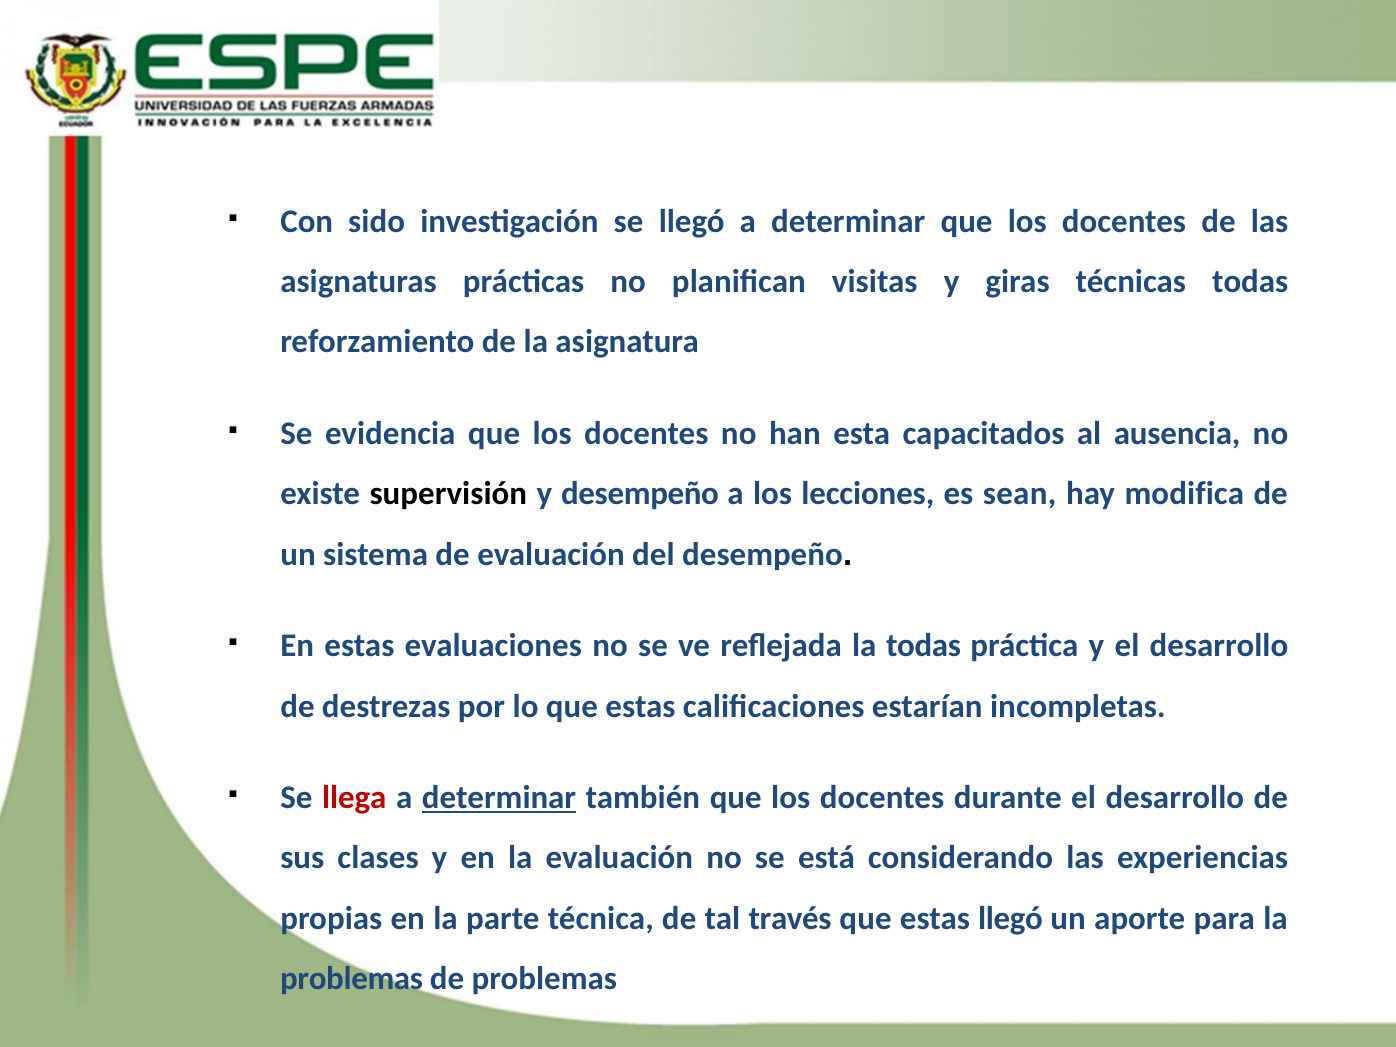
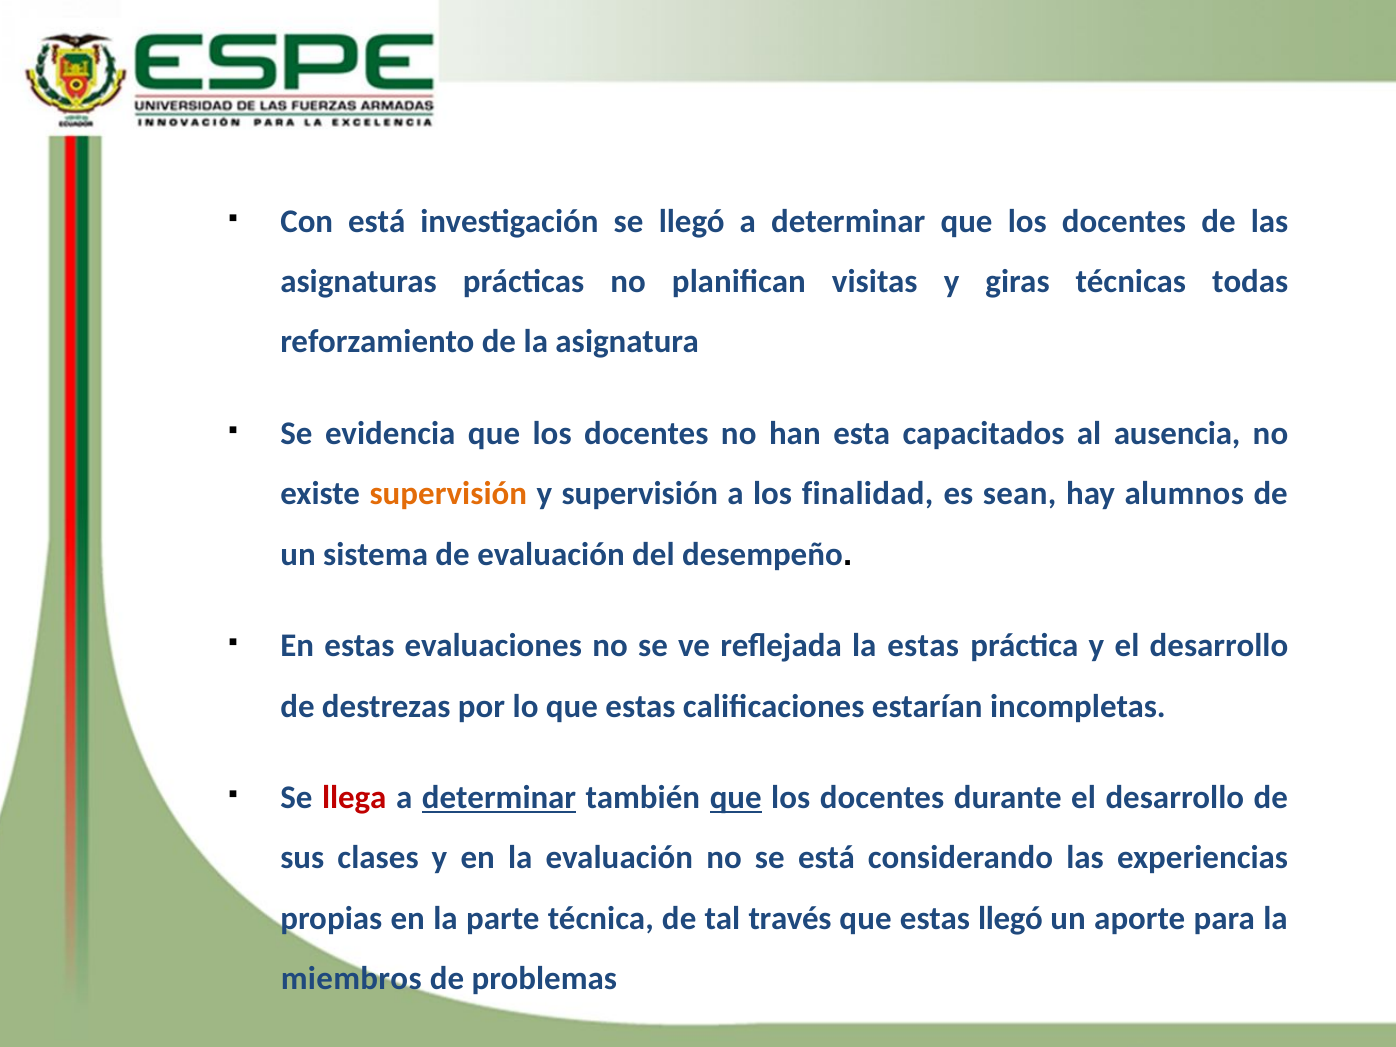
Con sido: sido -> está (377, 221)
supervisión colour: black -> orange (448, 494)
y desempeño: desempeño -> supervisión (640, 494)
lecciones: lecciones -> finalidad (868, 494)
modifica: modifica -> alumnos (1184, 494)
la todas: todas -> estas (923, 646)
que underline: none -> present (736, 798)
problemas: problemas -> miembros (351, 979)
